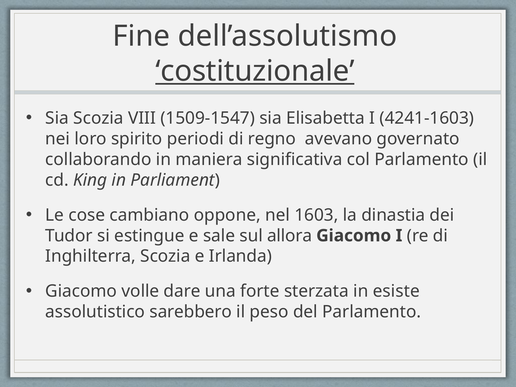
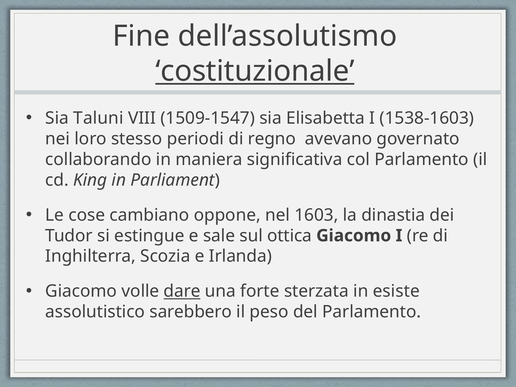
Sia Scozia: Scozia -> Taluni (98, 118)
4241-1603: 4241-1603 -> 1538-1603 (427, 118)
spirito: spirito -> stesso (137, 139)
allora: allora -> ottica (290, 236)
dare underline: none -> present (182, 291)
